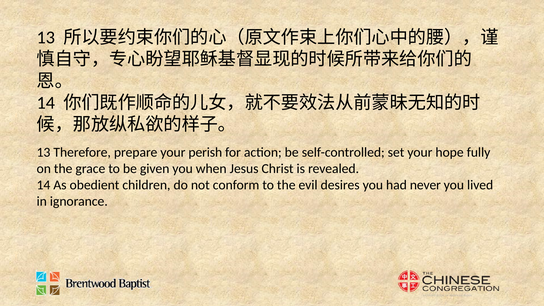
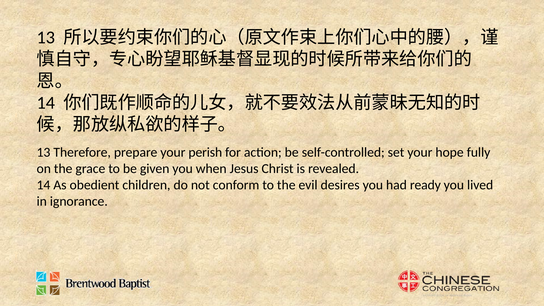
never: never -> ready (425, 185)
